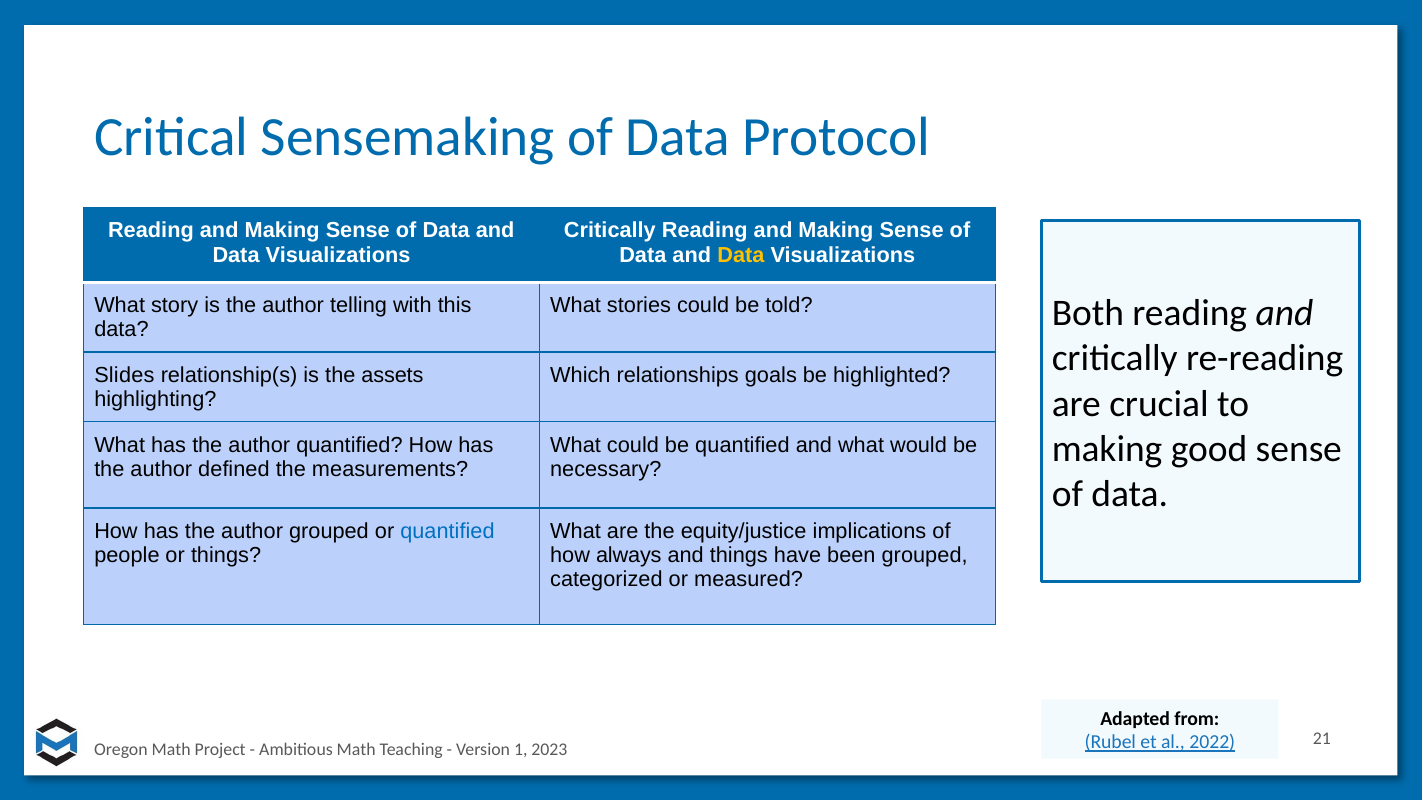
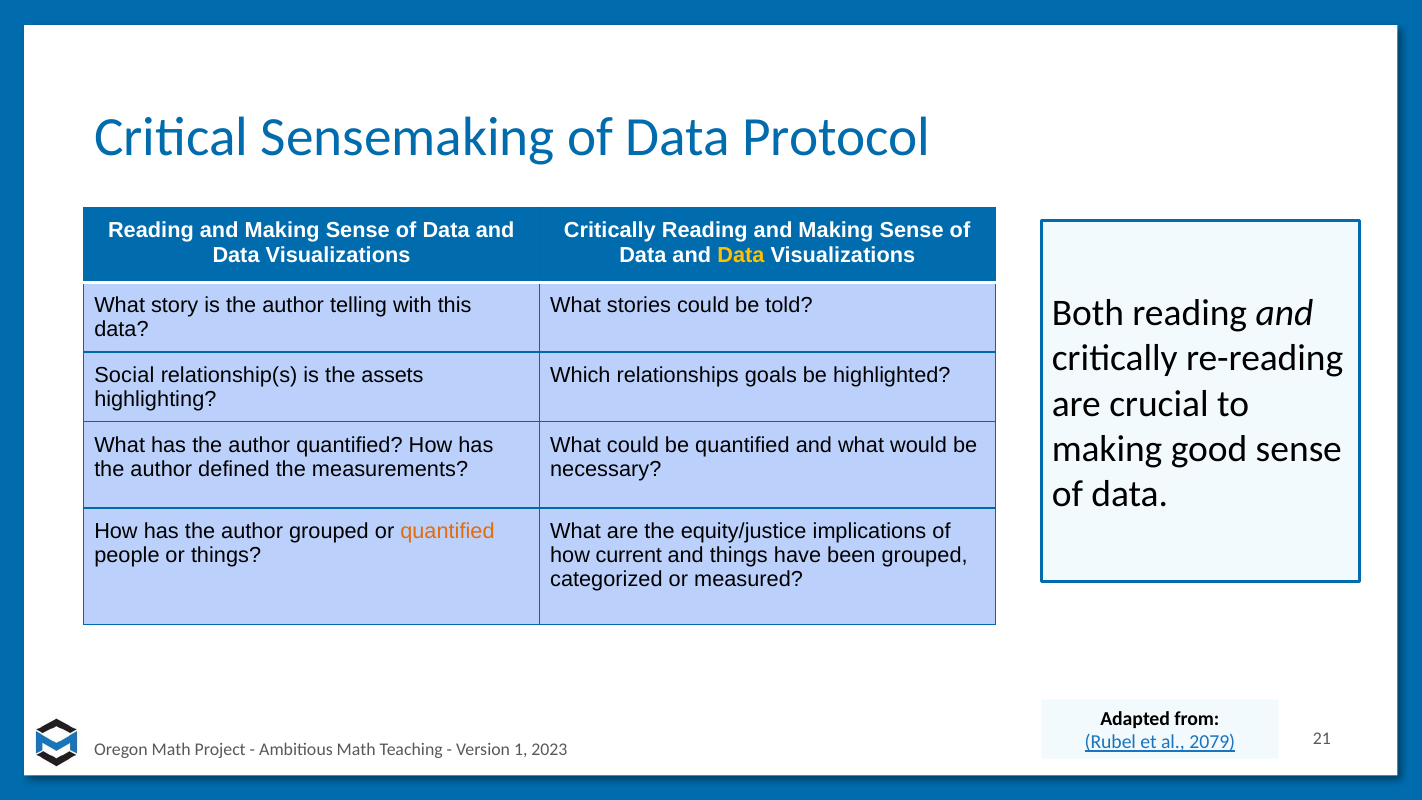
Slides: Slides -> Social (124, 375)
quantified colour: blue -> orange (447, 531)
always: always -> current (629, 555)
2022: 2022 -> 2079 (1212, 742)
